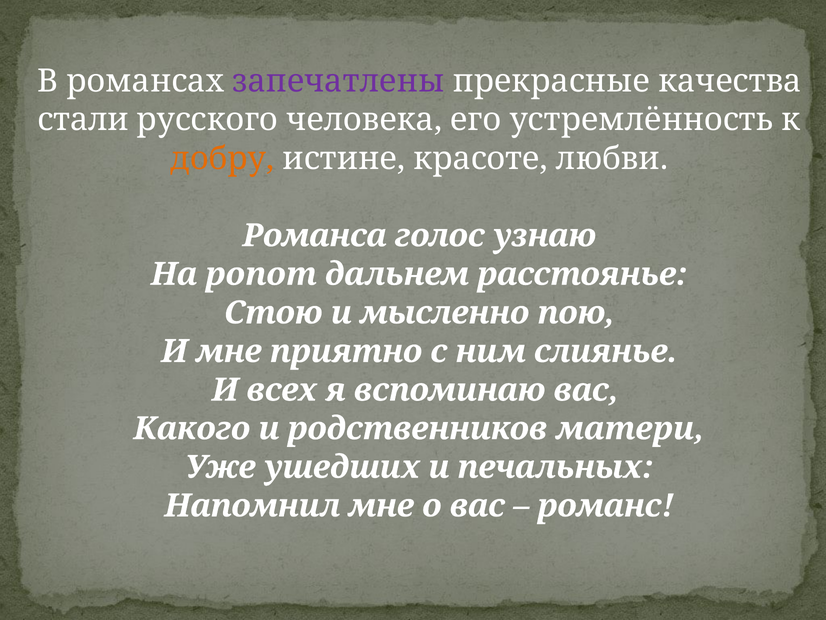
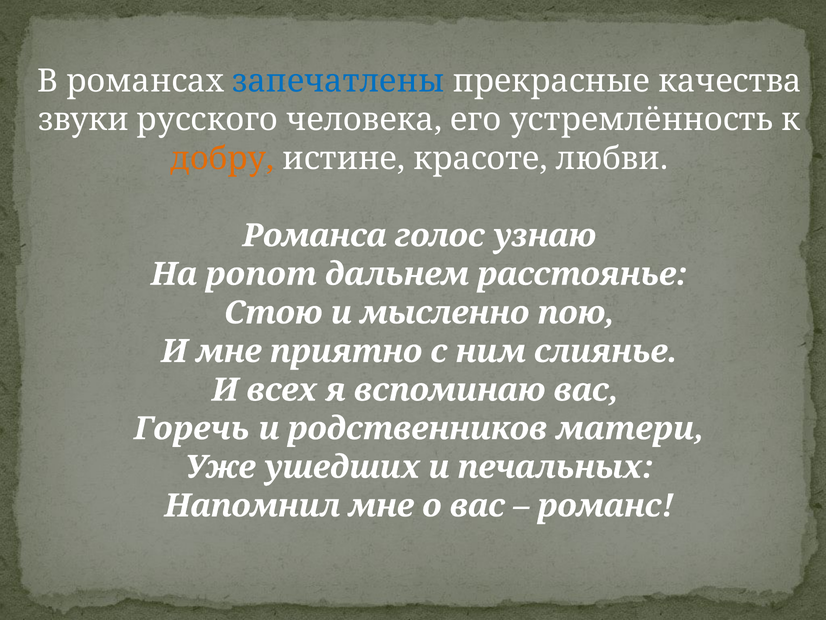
запечатлены colour: purple -> blue (338, 81)
стали: стали -> звуки (83, 120)
Какого: Какого -> Горечь (192, 428)
